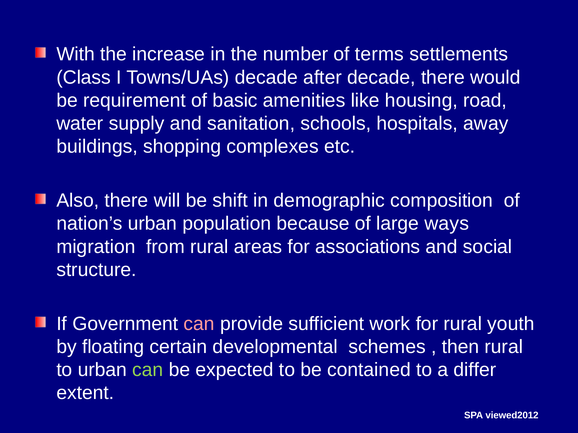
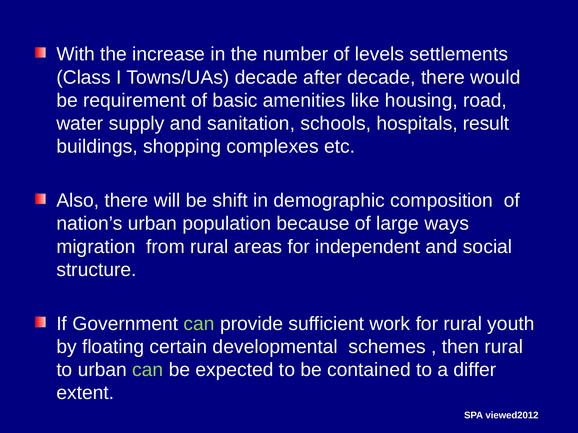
terms: terms -> levels (380, 54)
away: away -> result (486, 124)
associations: associations -> independent (368, 247)
can colour: pink -> light green (199, 324)
